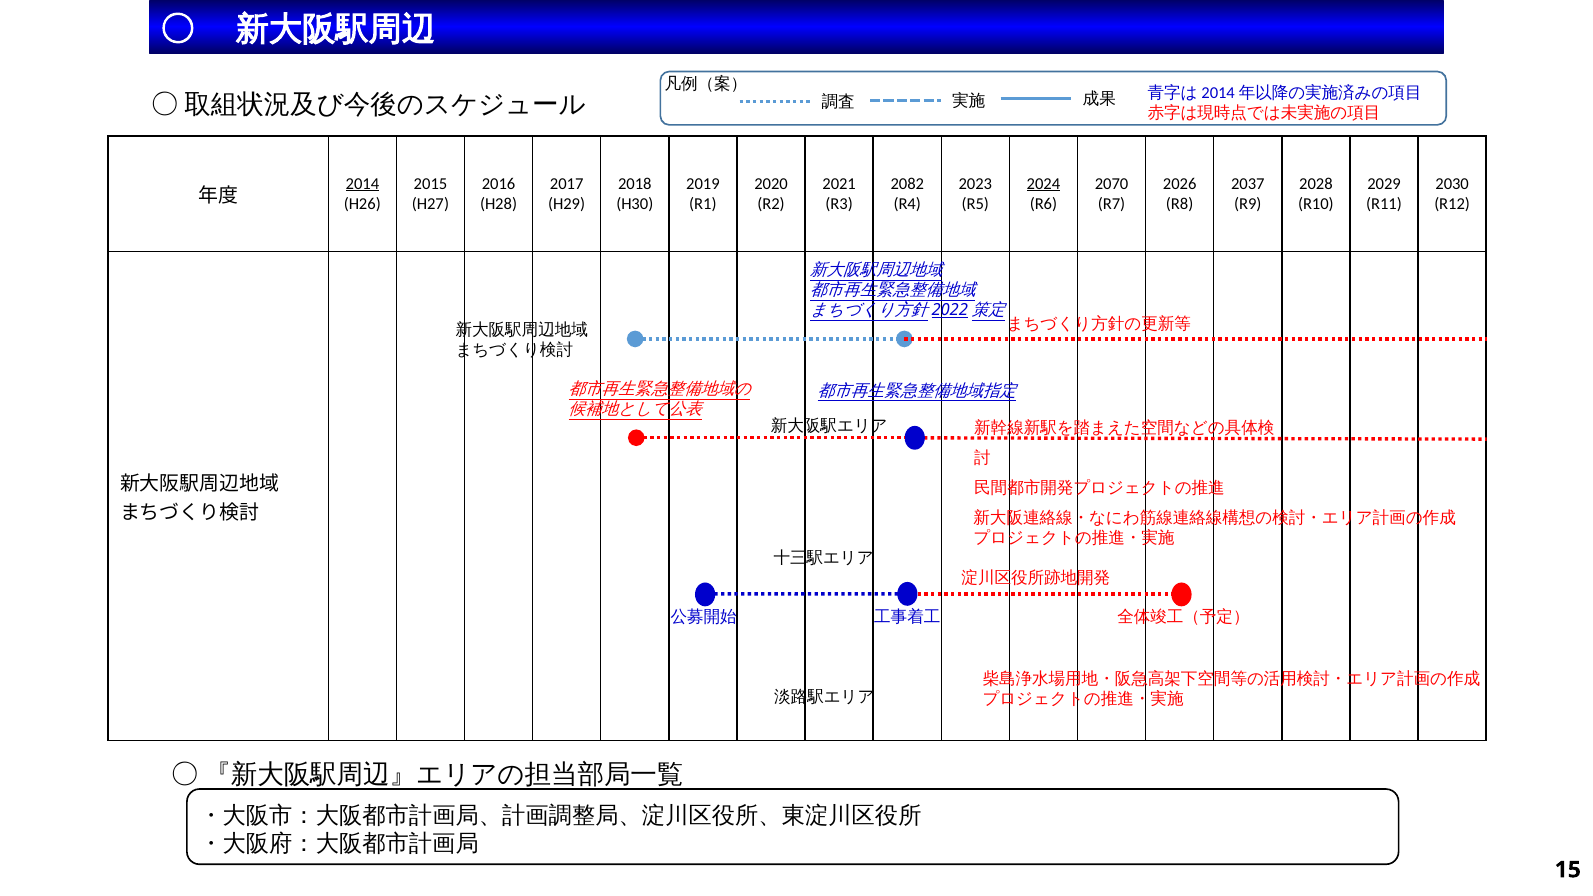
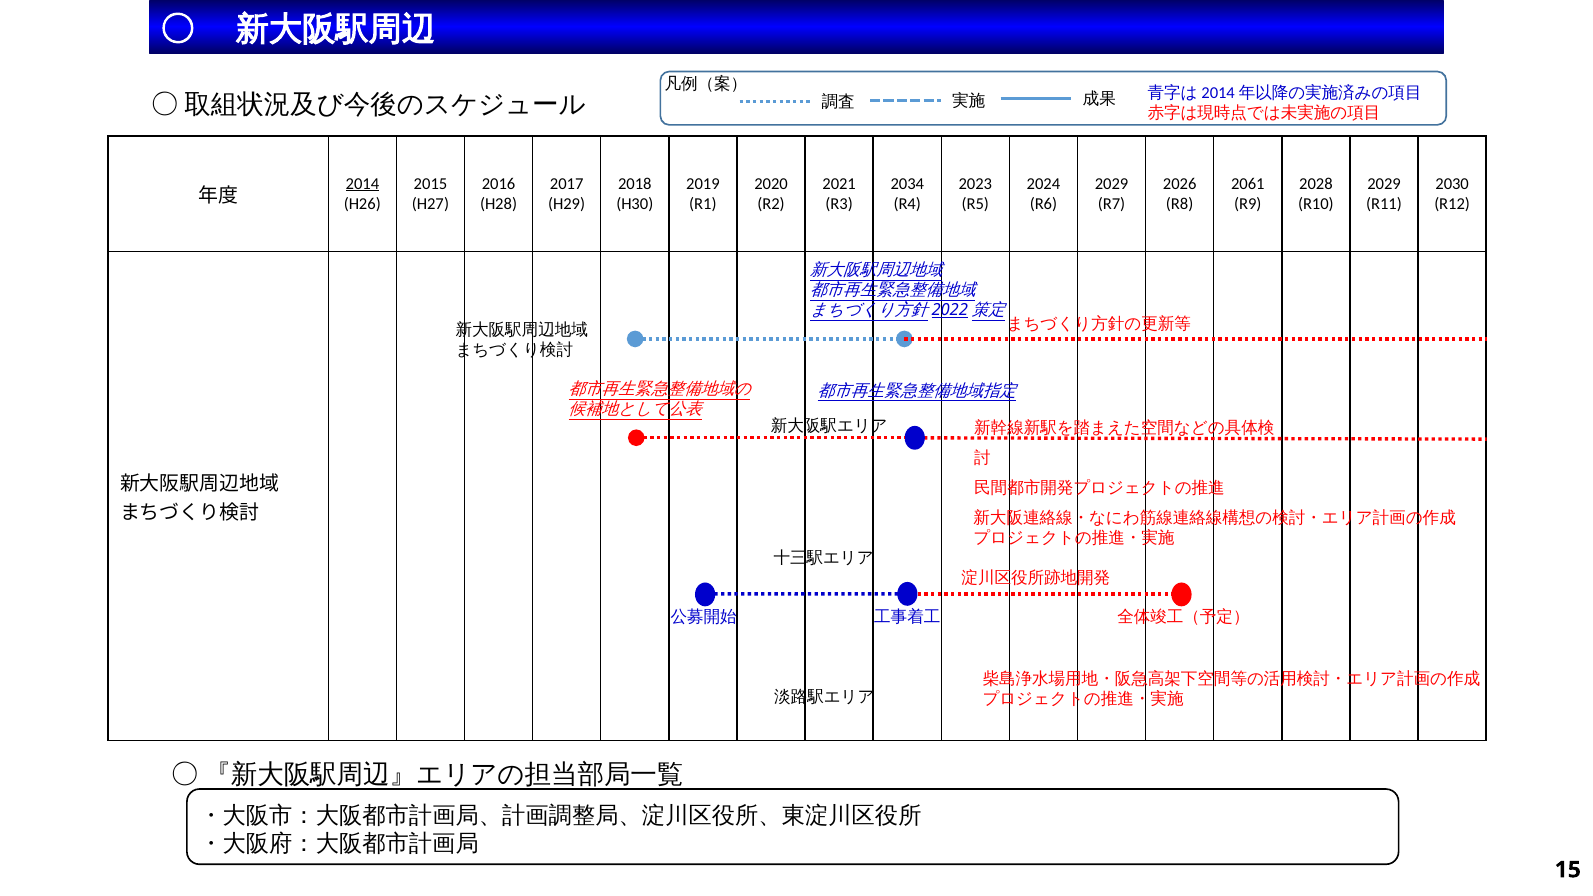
2082: 2082 -> 2034 (907, 184)
2024 underline: present -> none (1043, 184)
2070: 2070 -> 2029 (1112, 184)
2037: 2037 -> 2061 (1248, 184)
